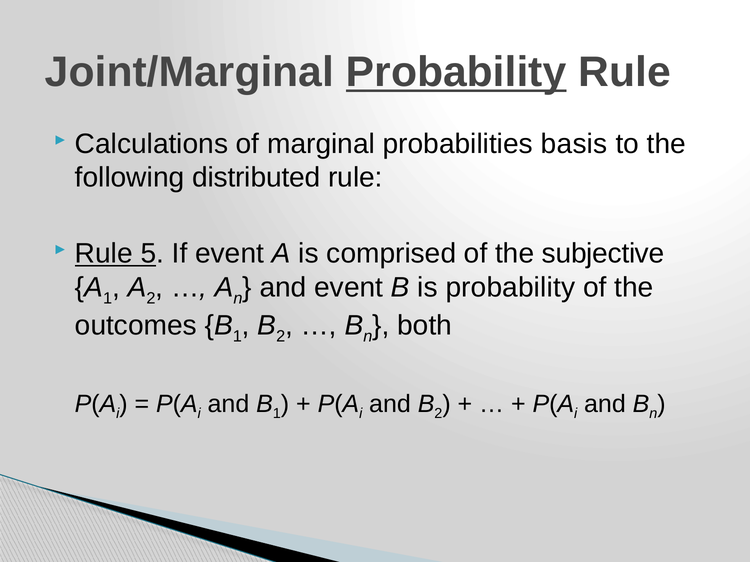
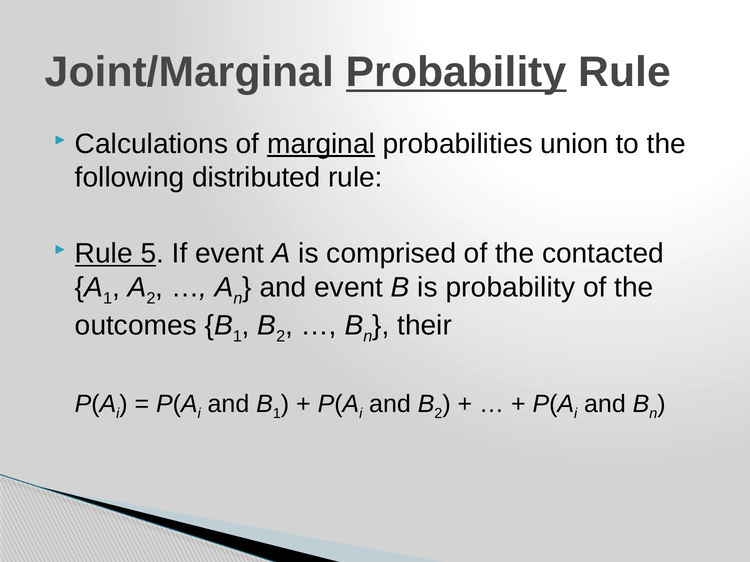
marginal underline: none -> present (321, 144)
basis: basis -> union (574, 144)
subjective: subjective -> contacted (603, 254)
both: both -> their (425, 326)
